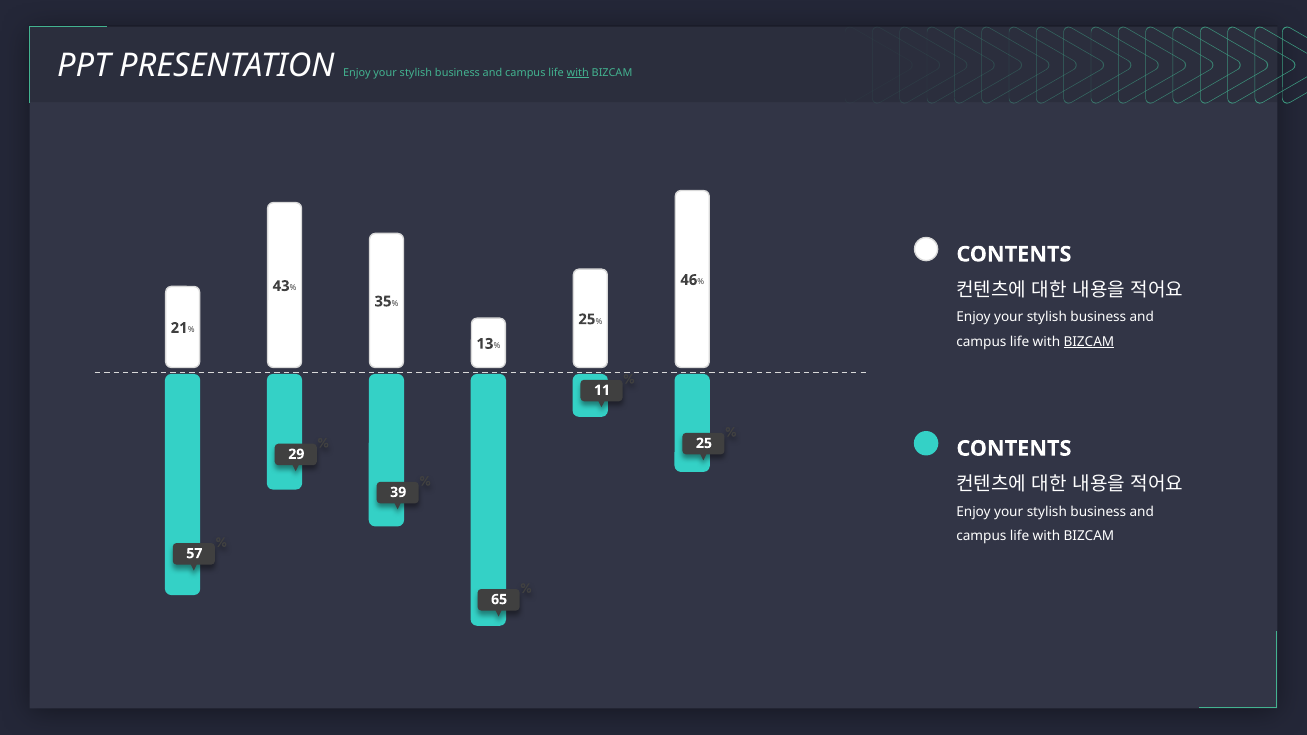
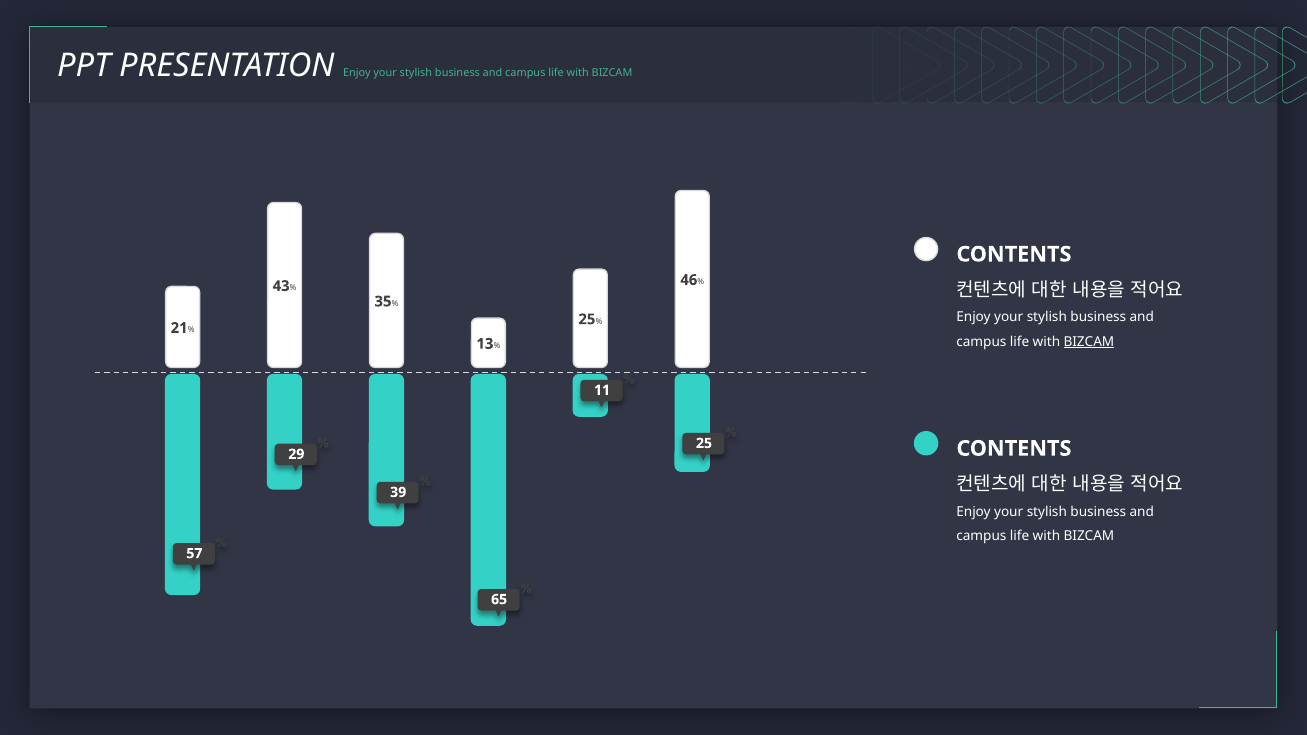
with underline: present -> none (578, 73)
